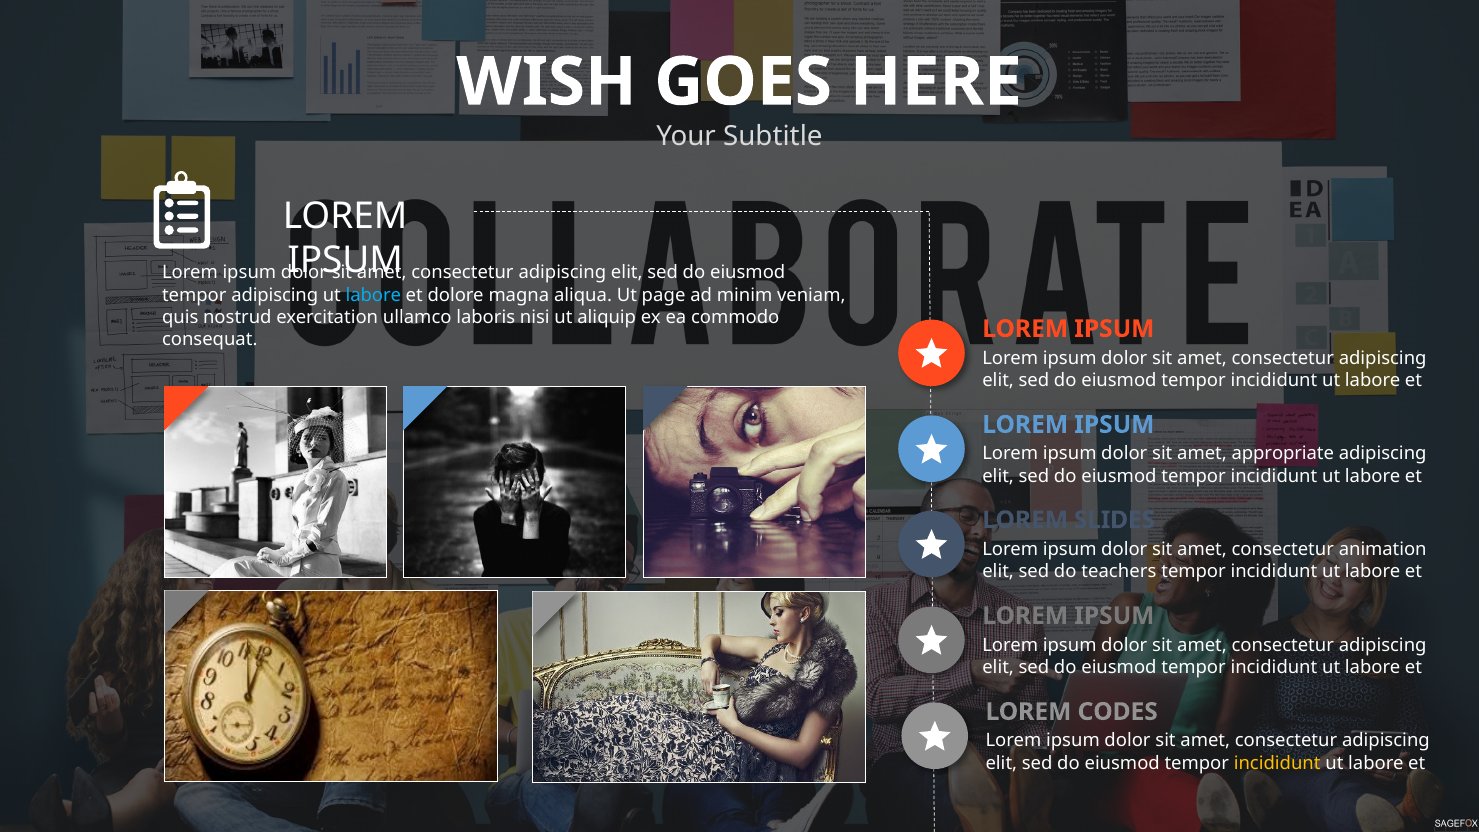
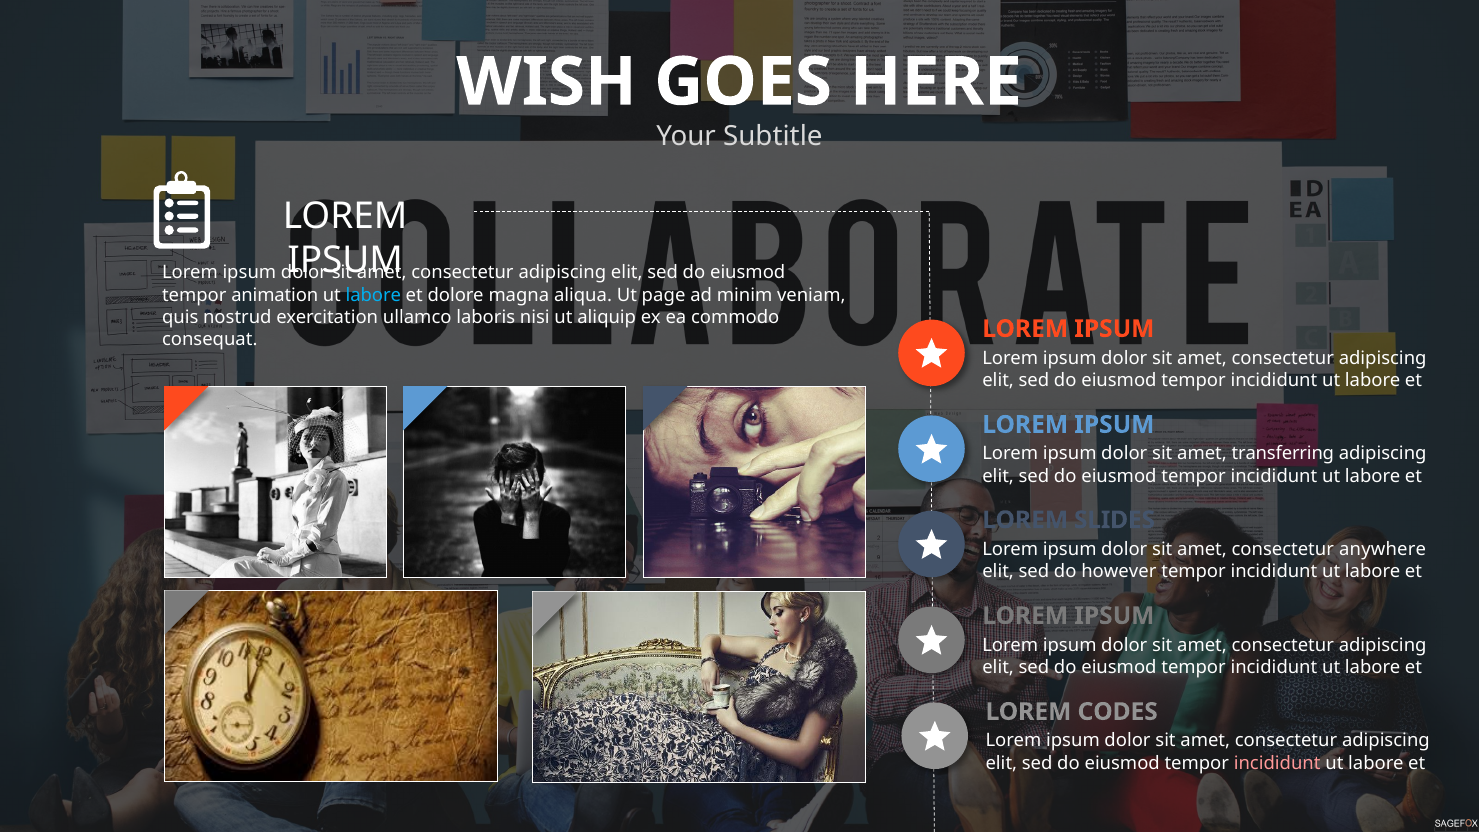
tempor adipiscing: adipiscing -> animation (275, 295)
appropriate: appropriate -> transferring (1283, 454)
animation: animation -> anywhere (1383, 549)
teachers: teachers -> however (1119, 571)
incididunt colour: yellow -> pink (1277, 763)
